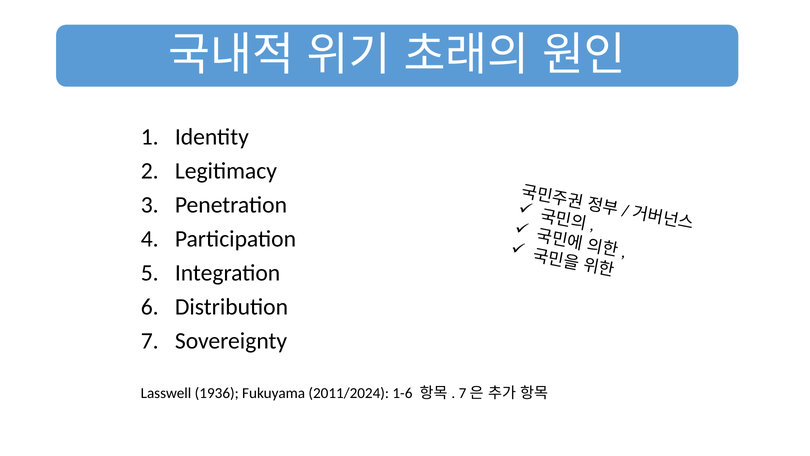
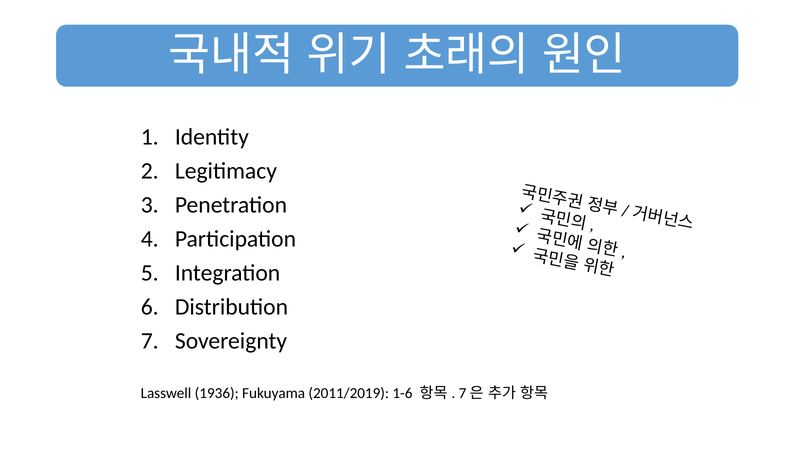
2011/2024: 2011/2024 -> 2011/2019 (349, 393)
